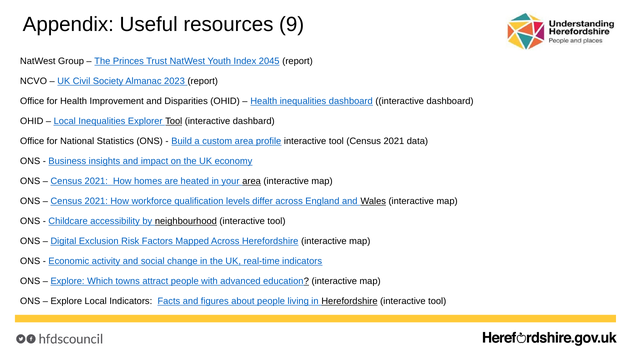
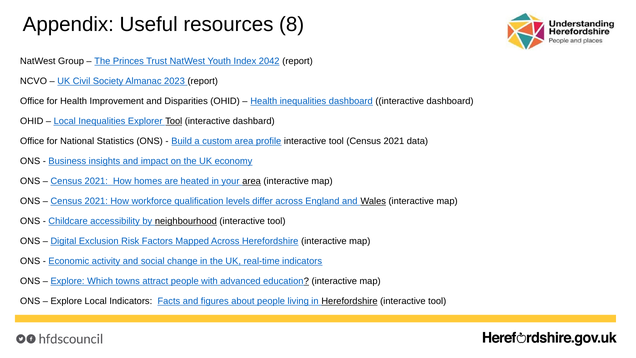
9: 9 -> 8 (292, 24)
2045: 2045 -> 2042 (269, 61)
